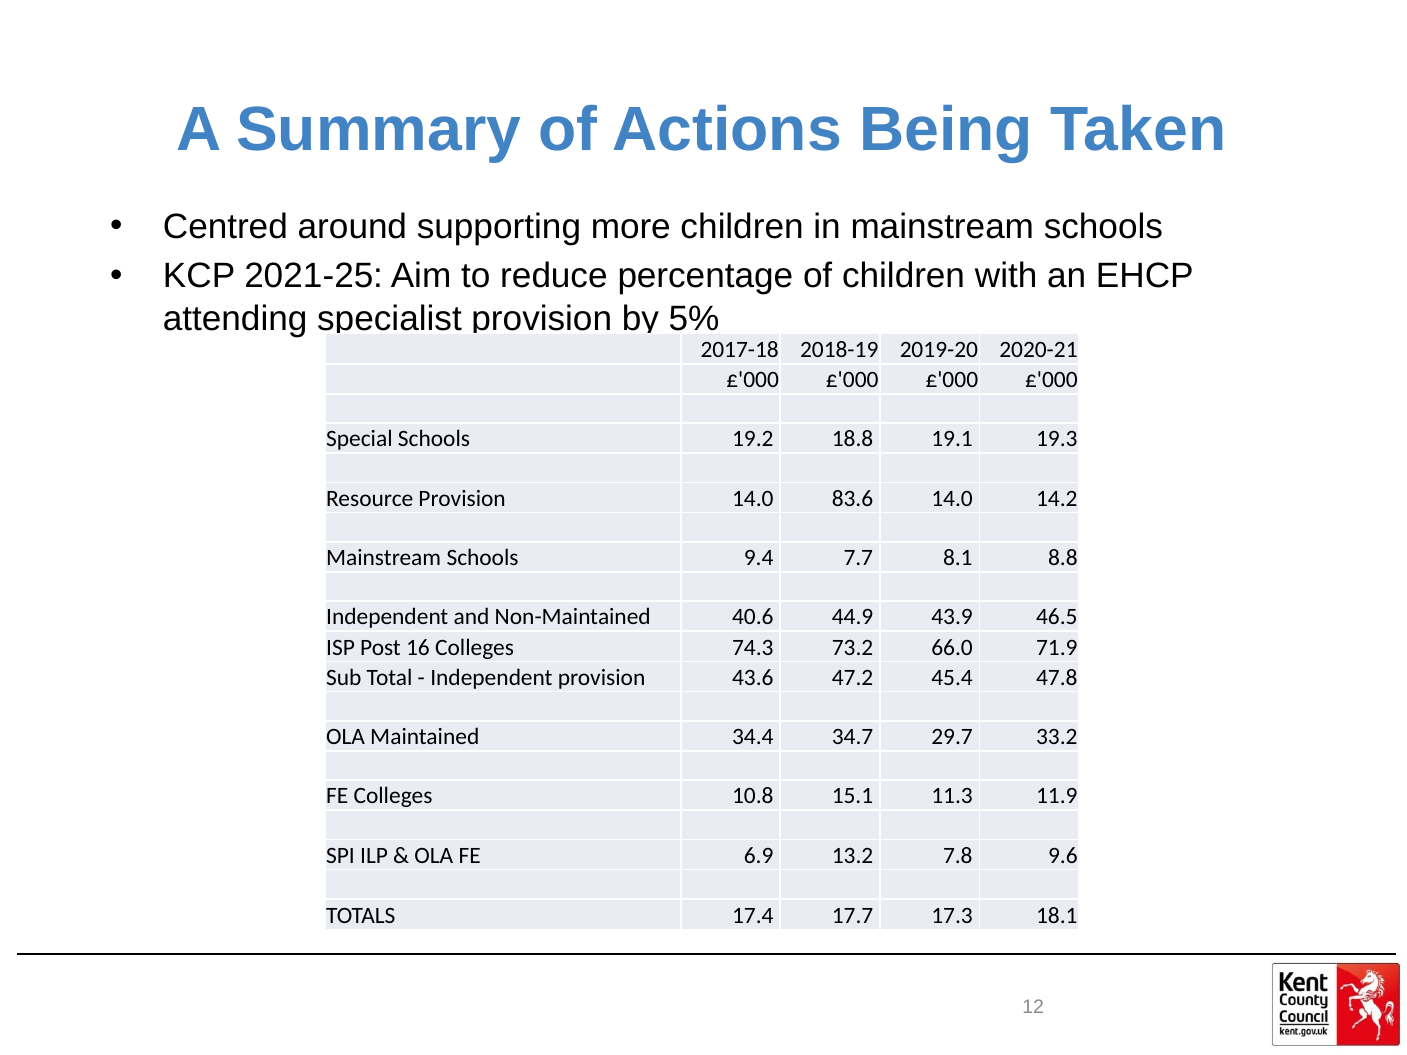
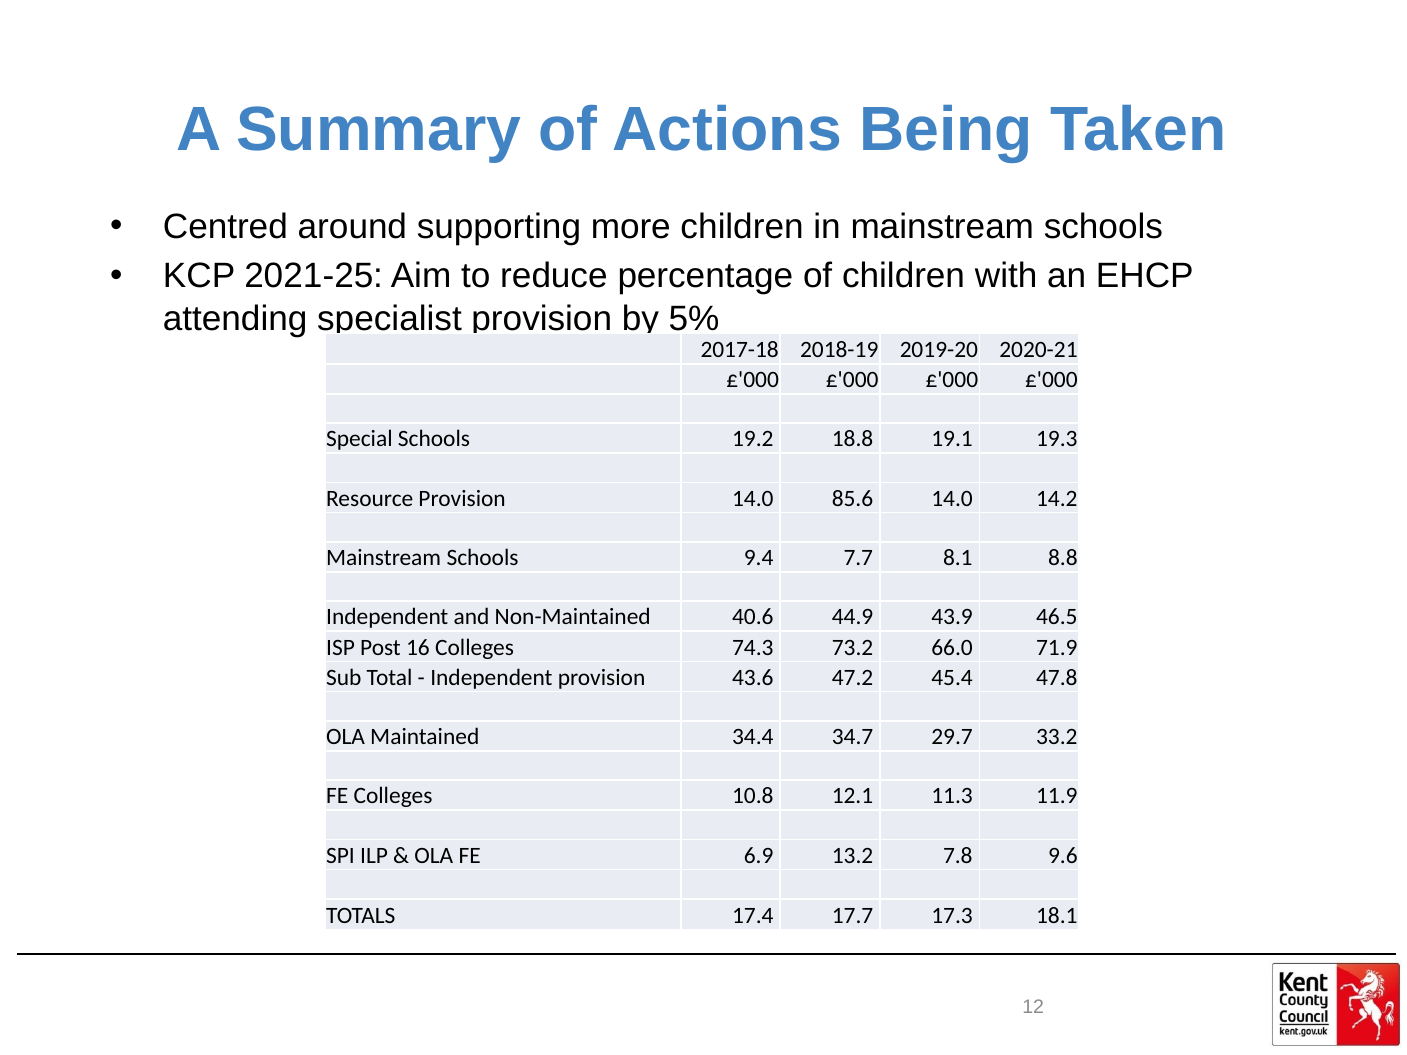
83.6: 83.6 -> 85.6 (853, 499)
15.1: 15.1 -> 12.1 (853, 796)
